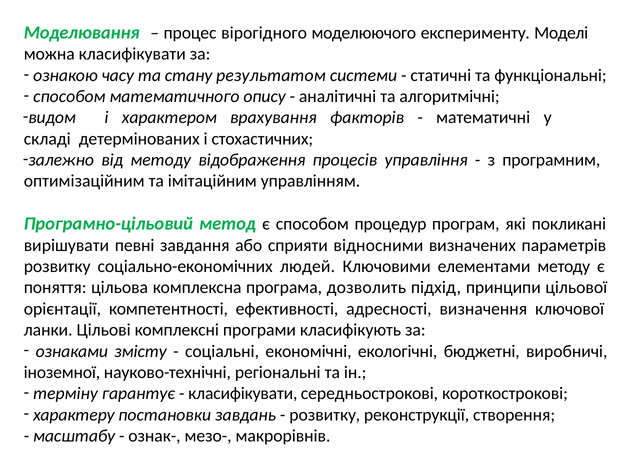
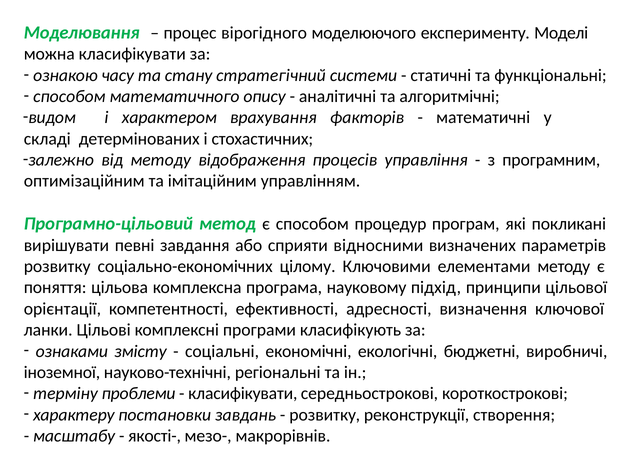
результатом: результатом -> стратегічний (271, 75)
людей: людей -> цілому (308, 267)
дозволить: дозволить -> науковому (367, 288)
гарантує: гарантує -> проблеми (139, 394)
ознак-: ознак- -> якості- (155, 436)
